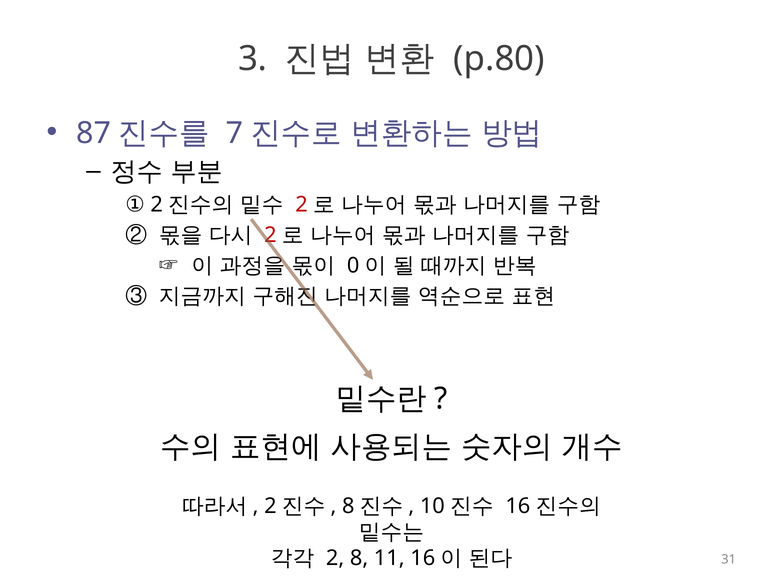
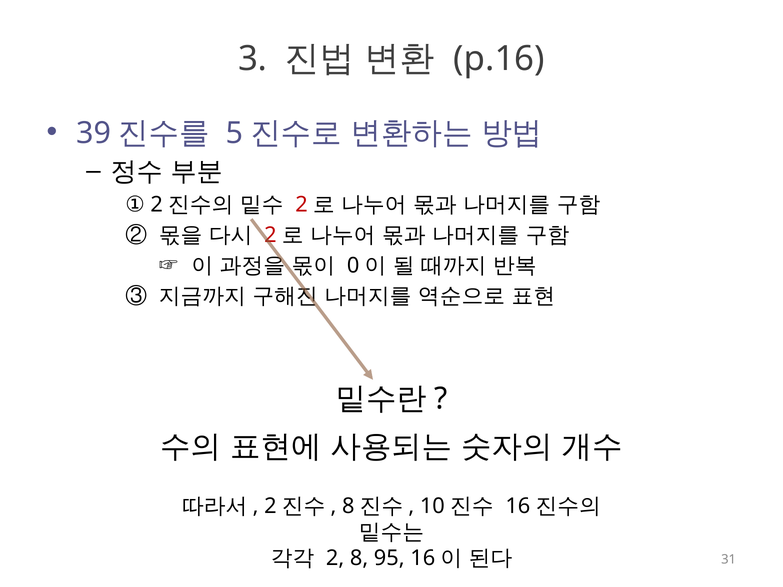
p.80: p.80 -> p.16 (499, 59)
87: 87 -> 39 (94, 133)
7: 7 -> 5 (235, 133)
11: 11 -> 95 (389, 558)
